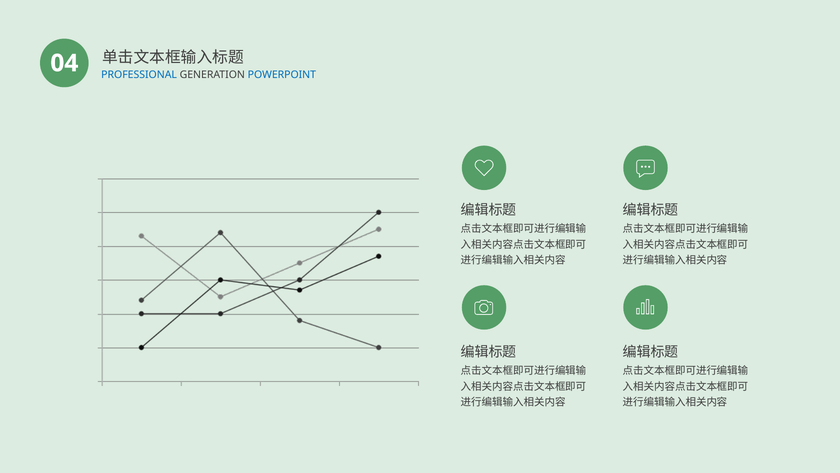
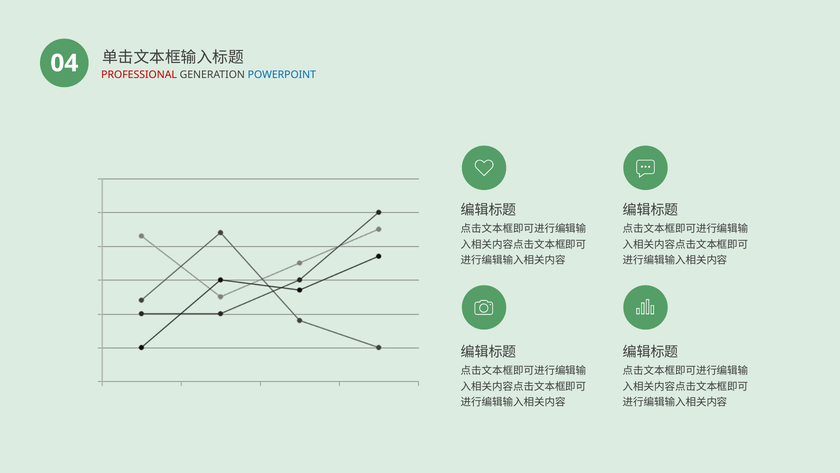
PROFESSIONAL colour: blue -> red (139, 75)
